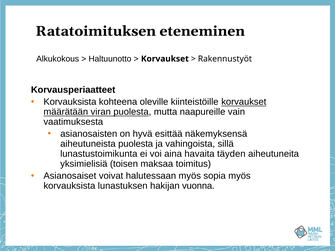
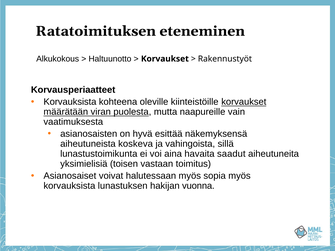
aiheutuneista puolesta: puolesta -> koskeva (136, 144)
täyden: täyden -> saadut (231, 154)
maksaa: maksaa -> vastaan (157, 164)
